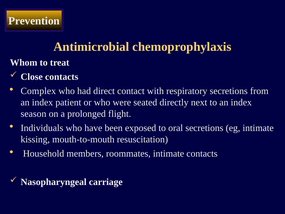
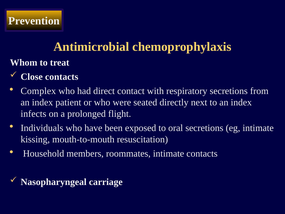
season: season -> infects (33, 114)
